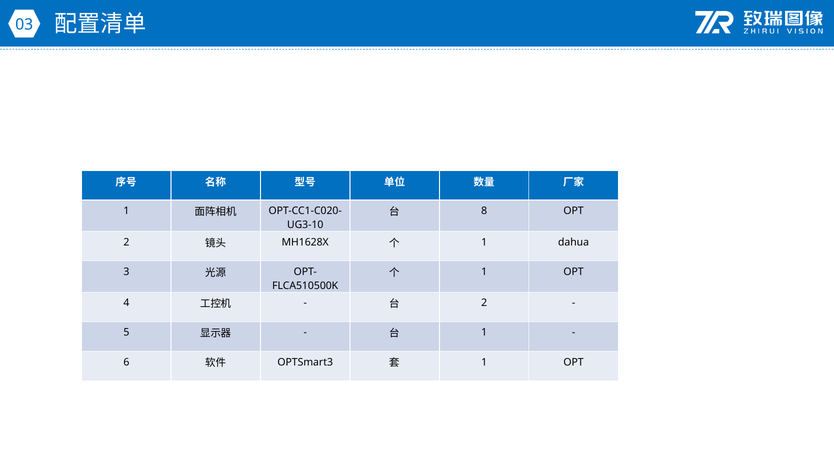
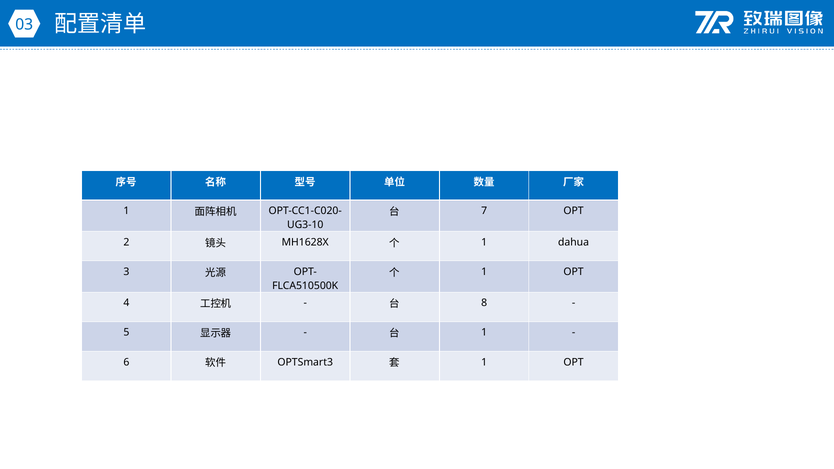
8: 8 -> 7 (484, 211)
2: 2 -> 8 (484, 303)
